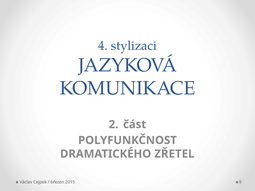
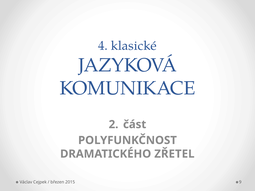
stylizaci: stylizaci -> klasické (134, 46)
